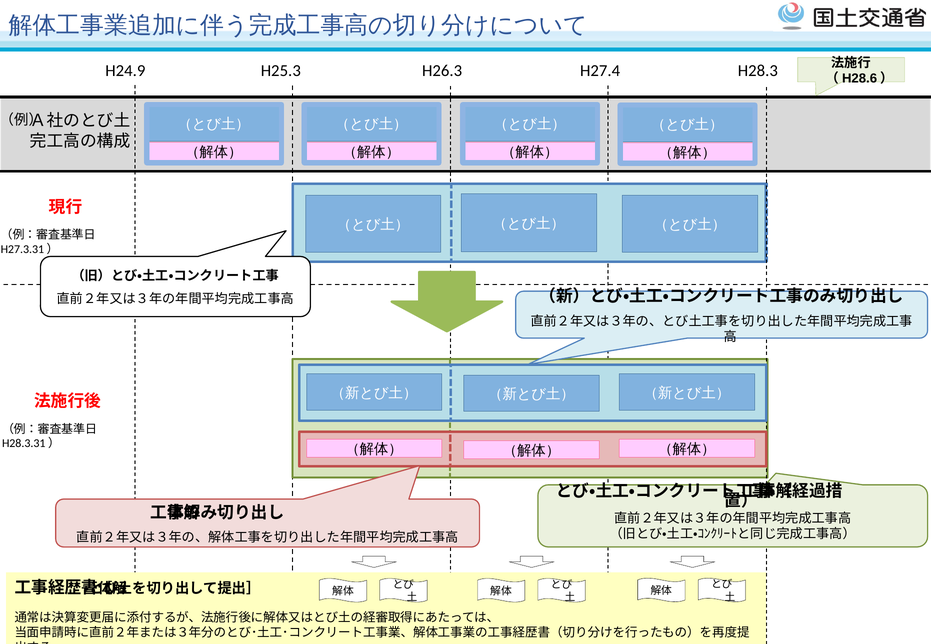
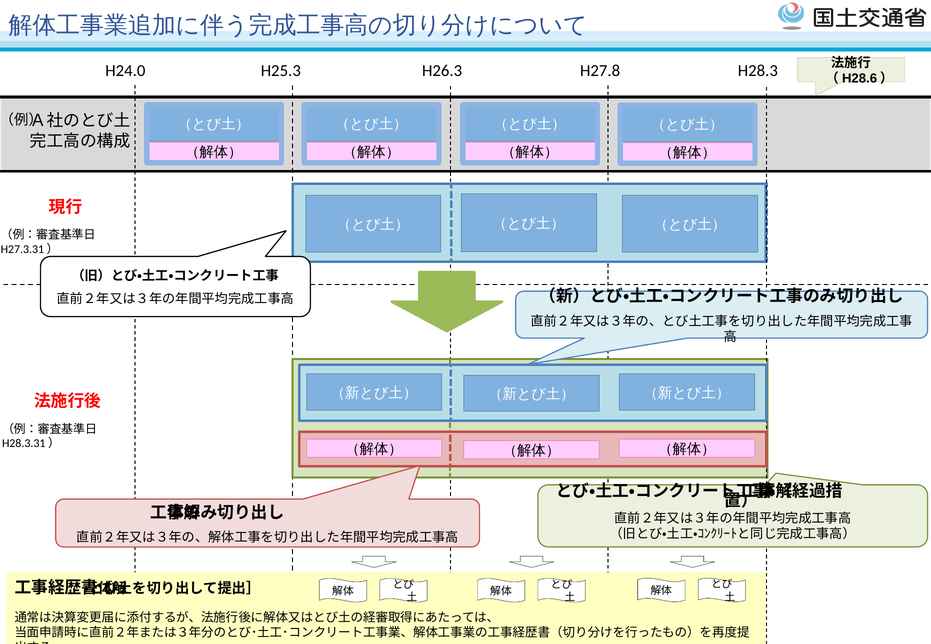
H24.9: H24.9 -> H24.0 (125, 71)
H27.4: H27.4 -> H27.8 (600, 71)
